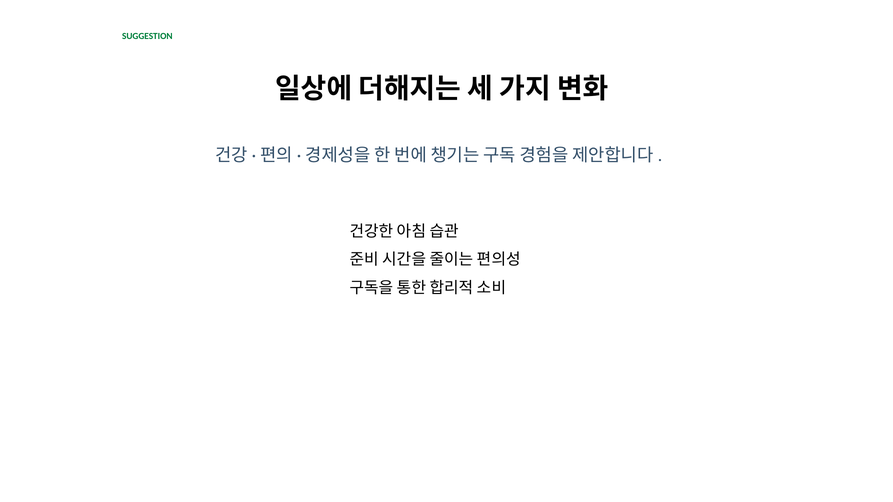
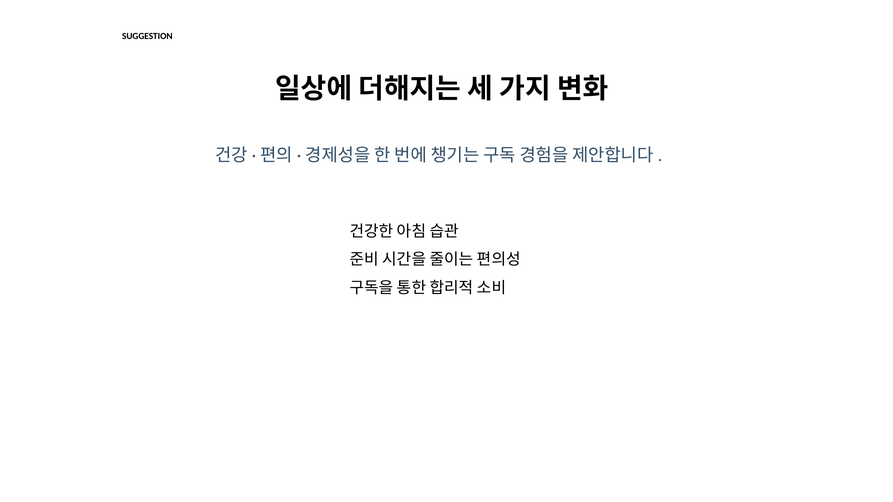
SUGGESTION colour: green -> black (147, 36)
